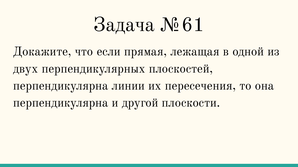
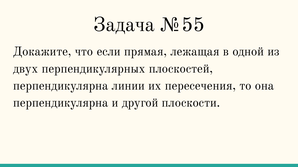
№61: №61 -> №55 (182, 25)
